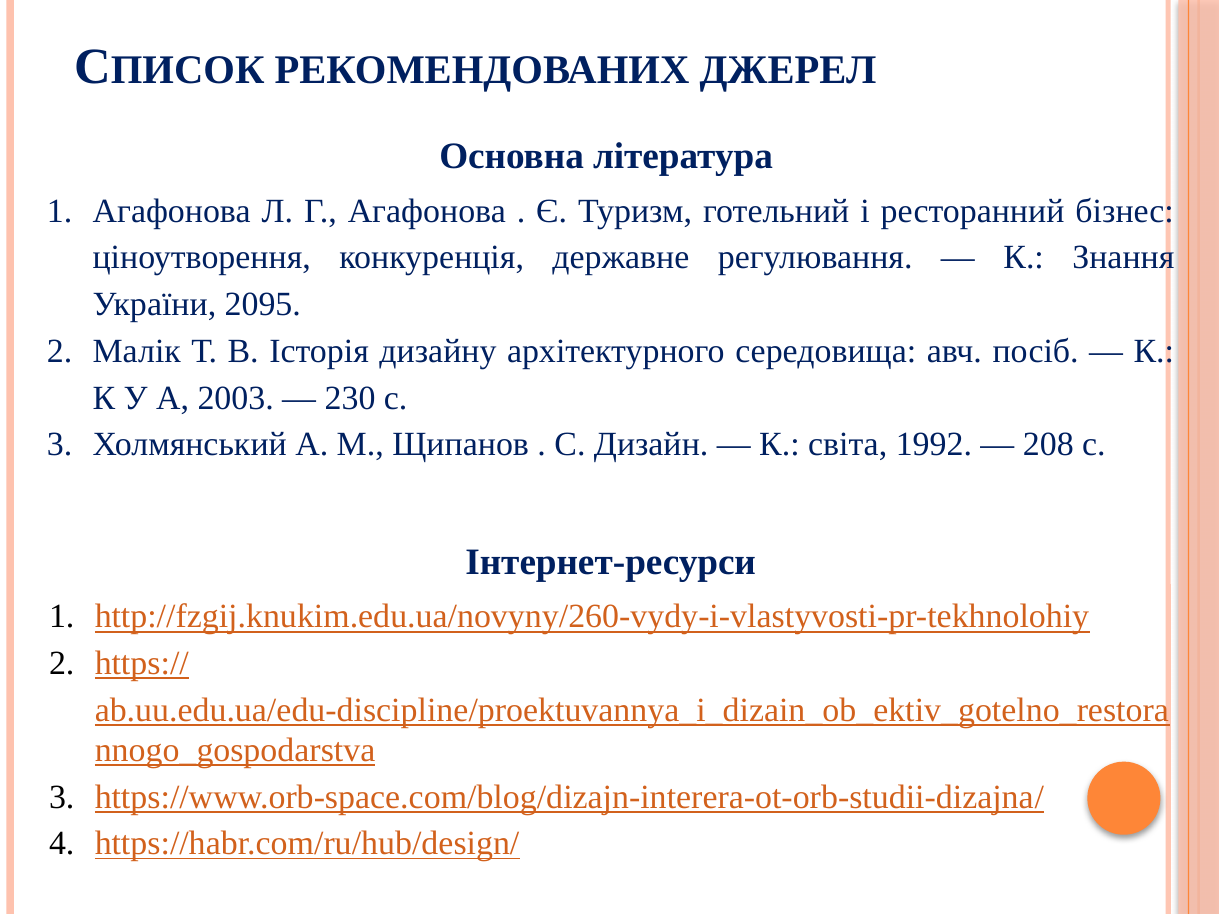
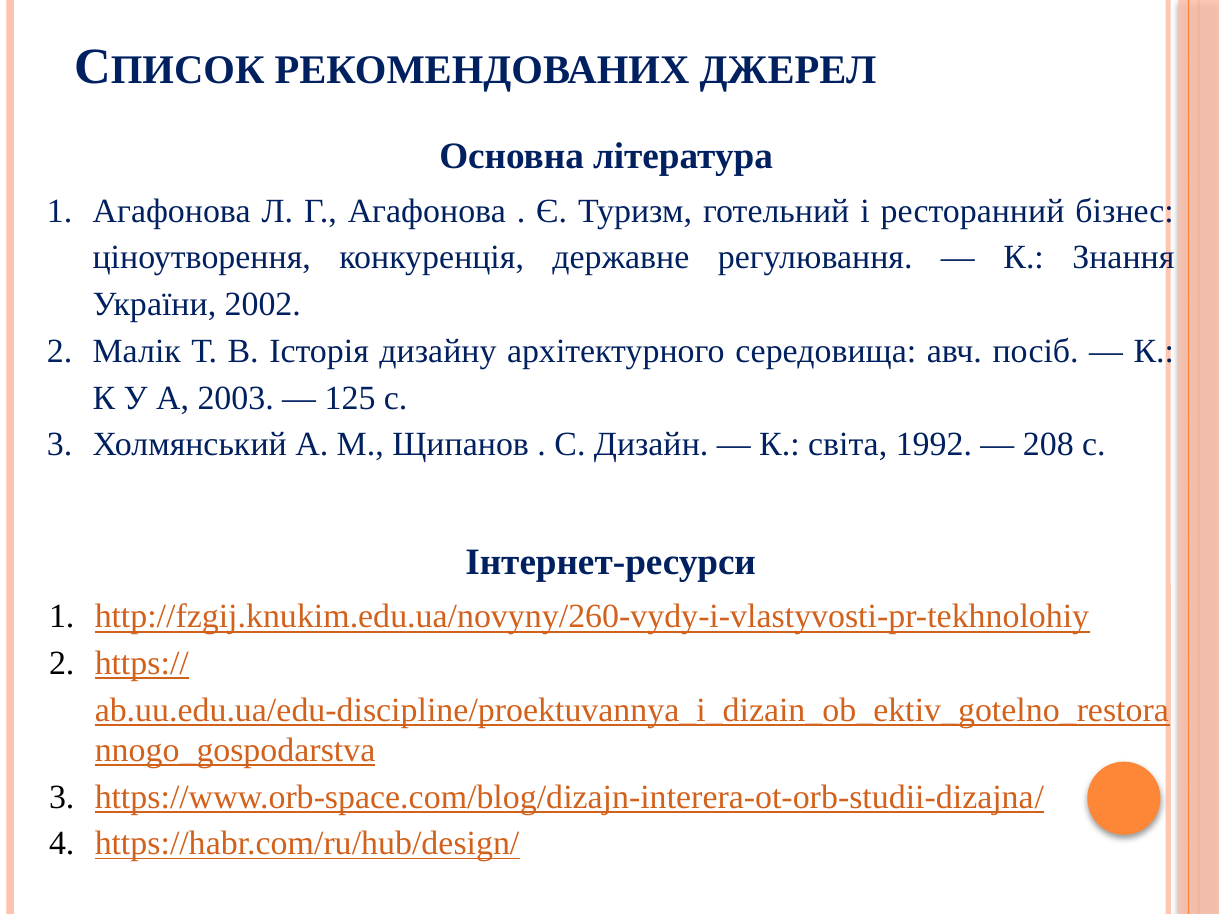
2095: 2095 -> 2002 (263, 305)
230: 230 -> 125 (350, 398)
